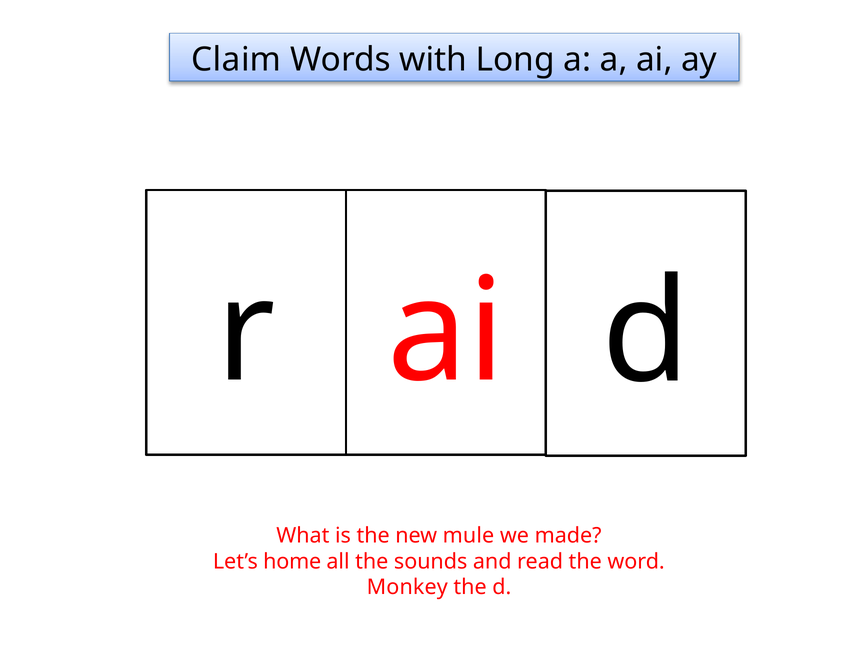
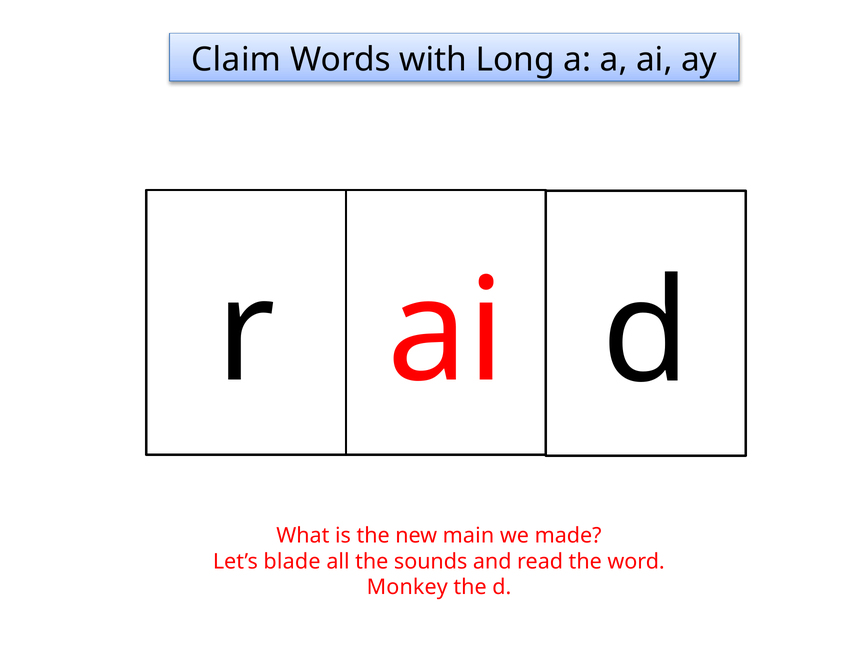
mule: mule -> main (468, 535)
home: home -> blade (292, 561)
